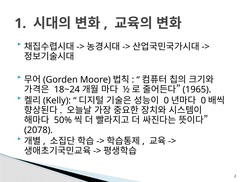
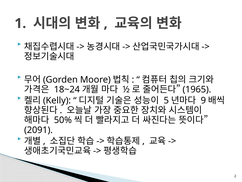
0: 0 -> 5 (166, 100)
0: 0 -> 9 (203, 100)
2078: 2078 -> 2091 (38, 130)
